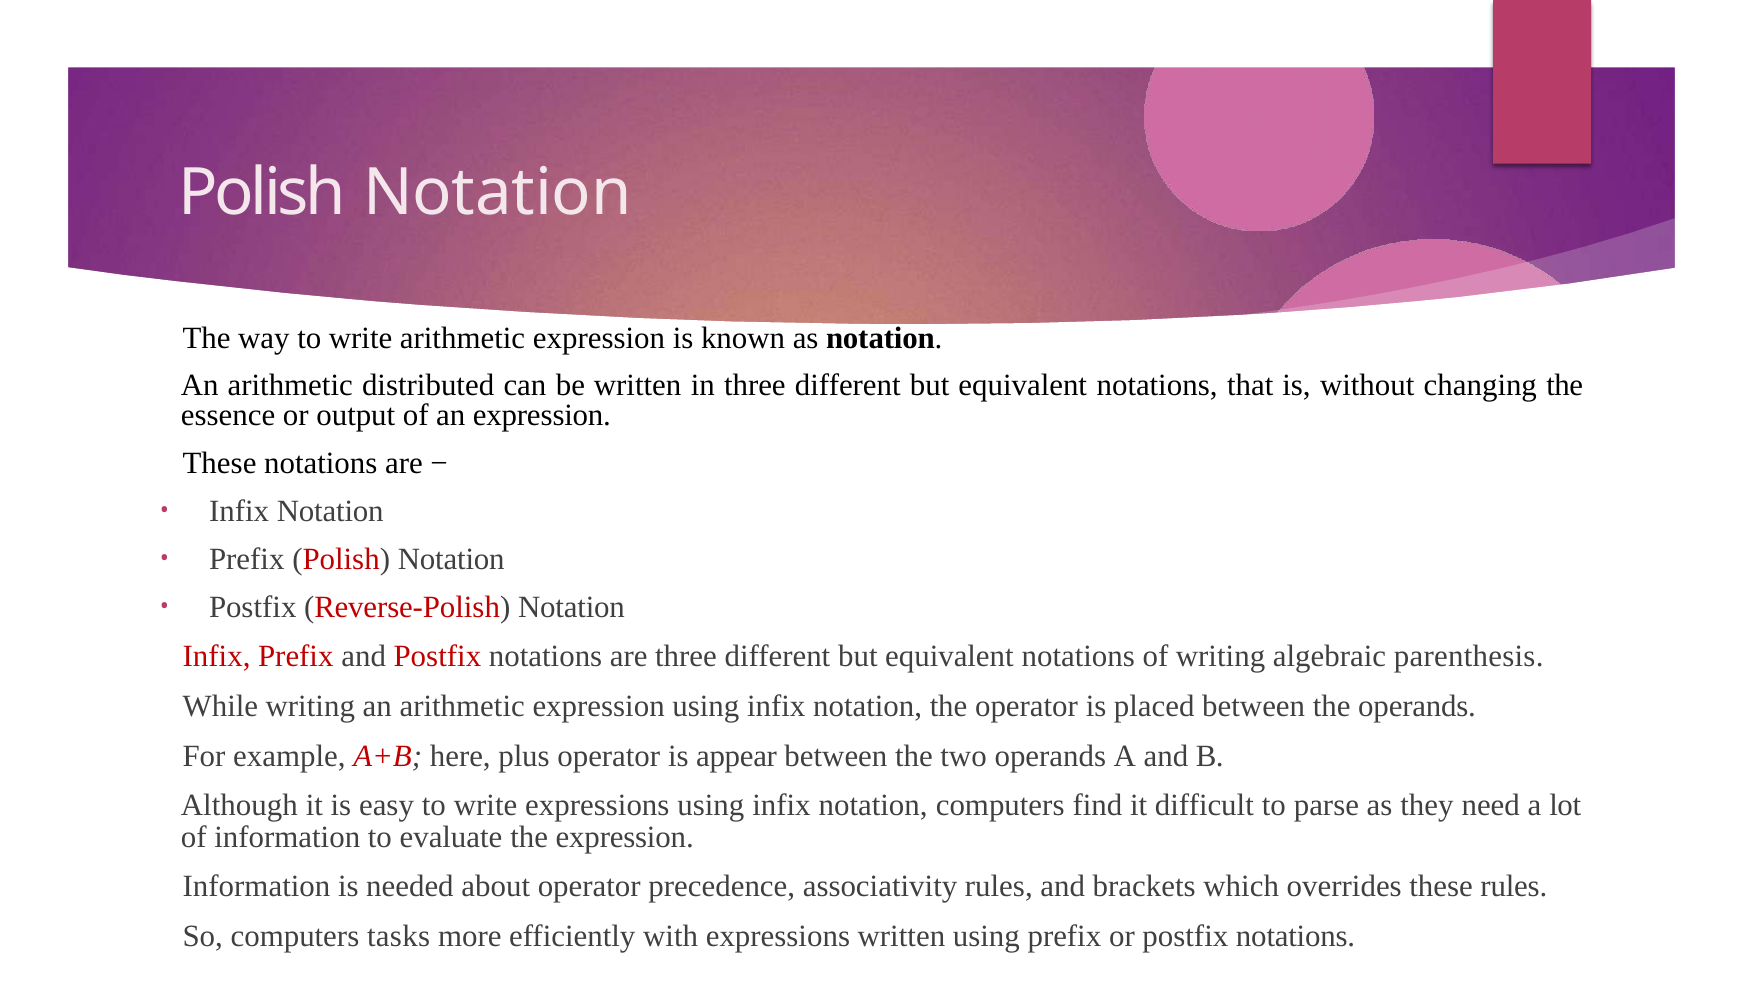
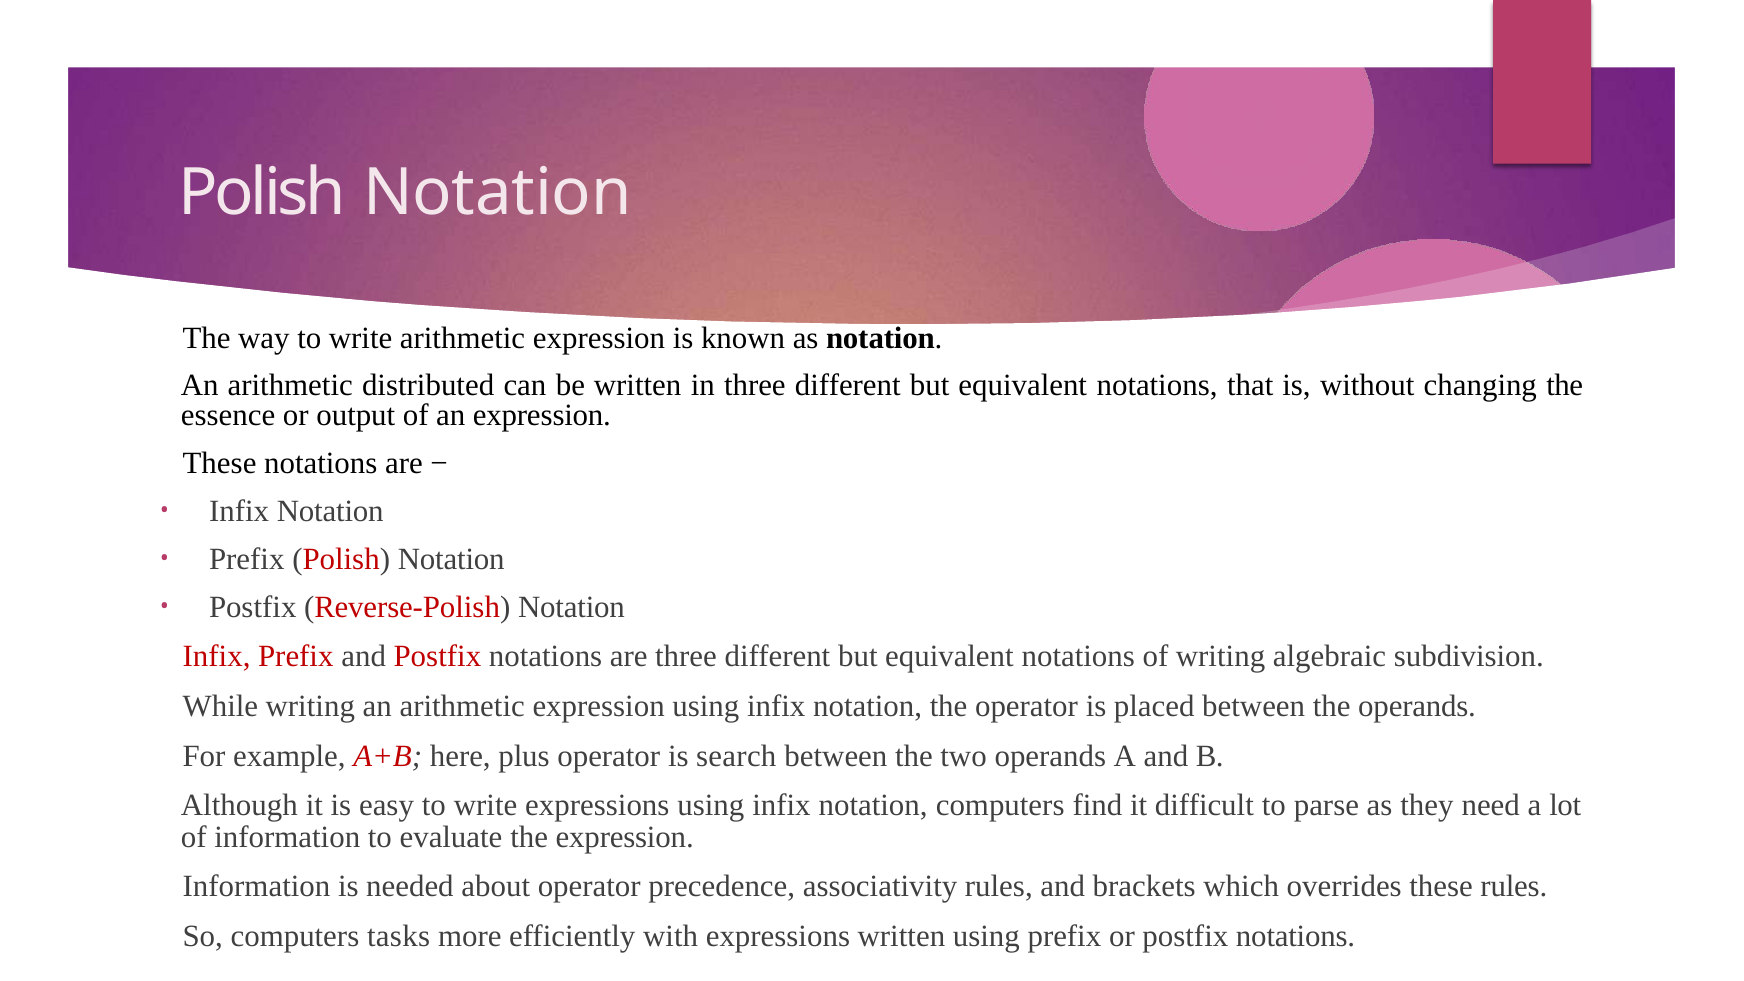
parenthesis: parenthesis -> subdivision (1469, 656)
appear: appear -> search (736, 756)
